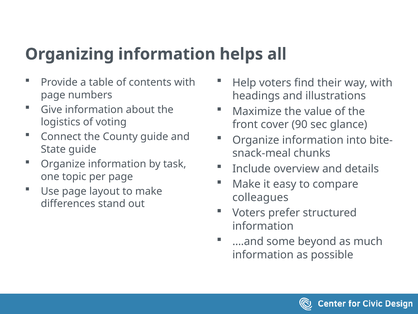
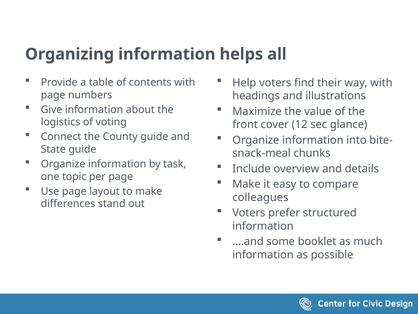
90: 90 -> 12 (300, 124)
beyond: beyond -> booklet (317, 241)
